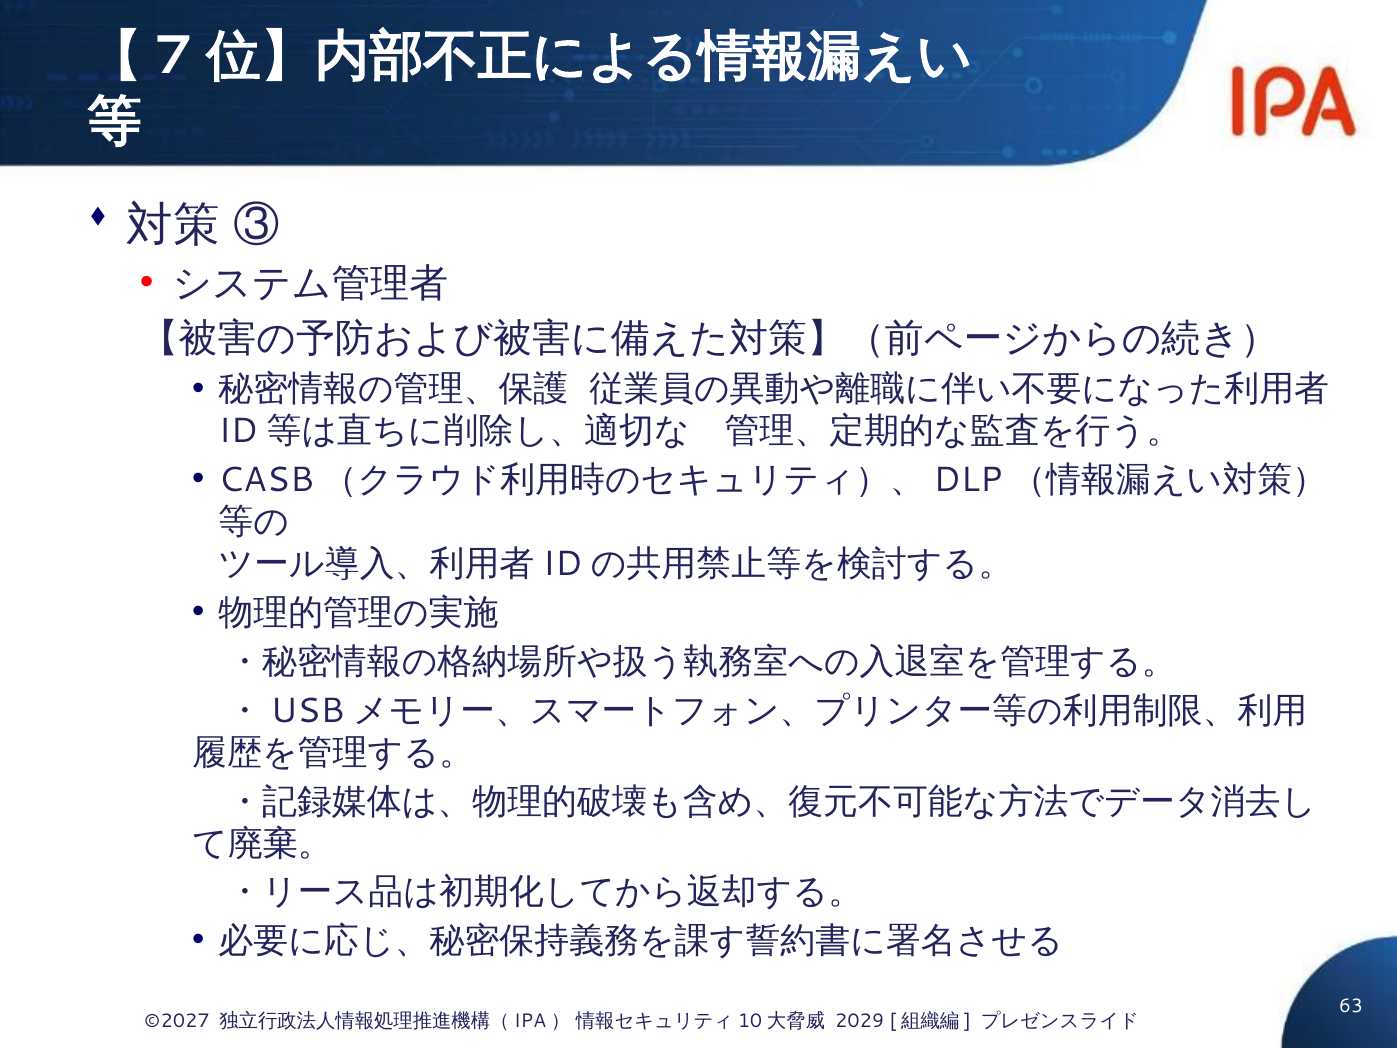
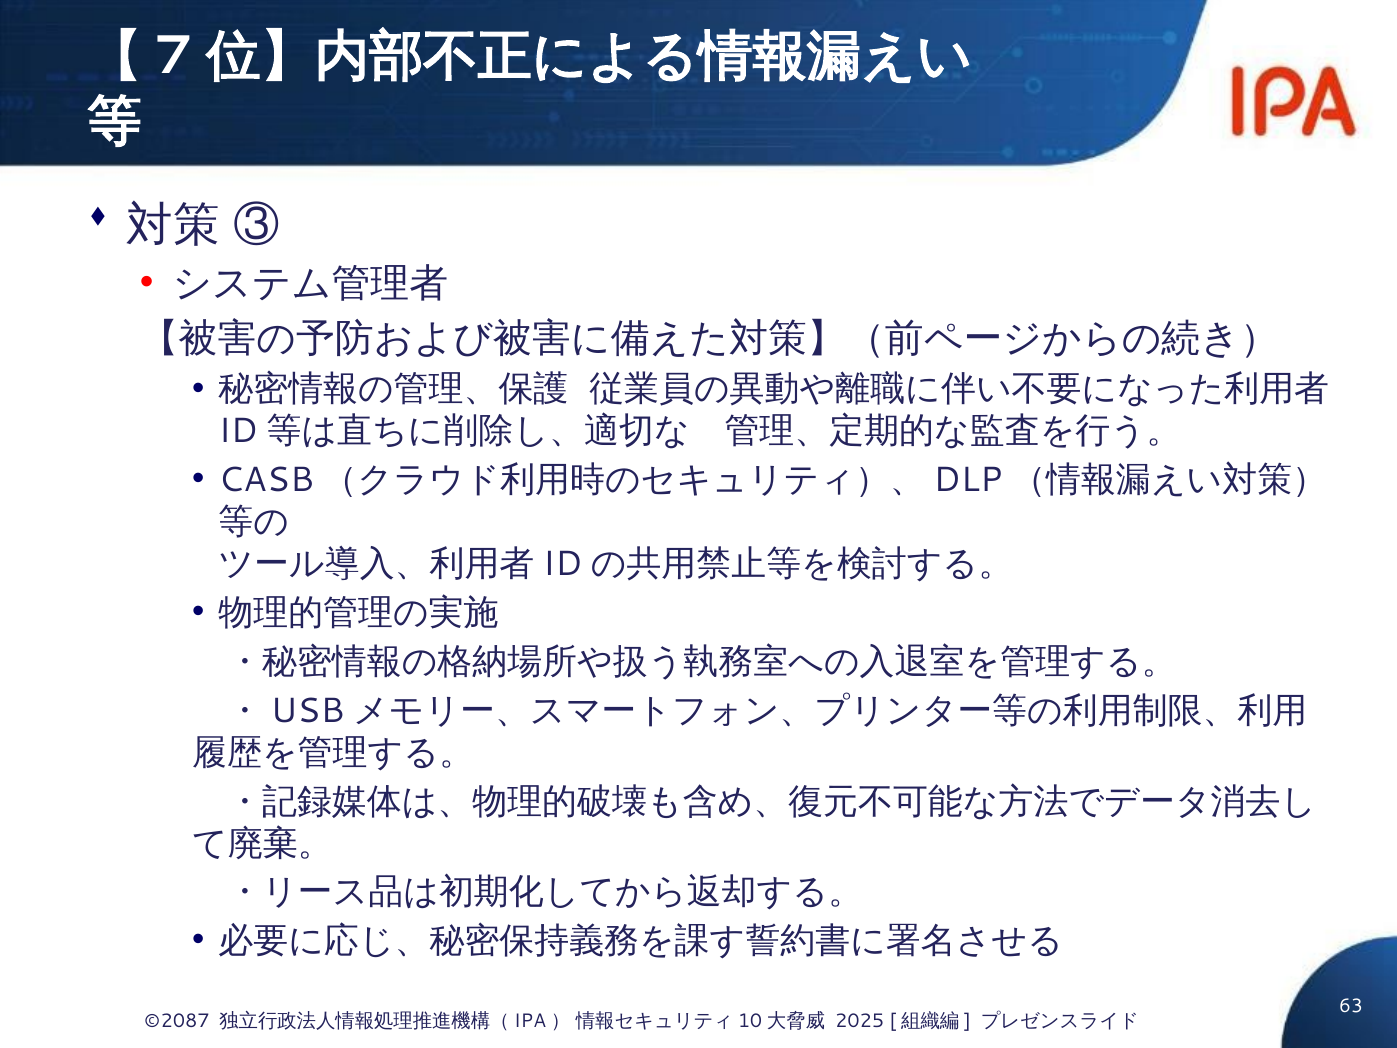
©2027: ©2027 -> ©2087 (177, 1021)
2029: 2029 -> 2025 (860, 1021)
